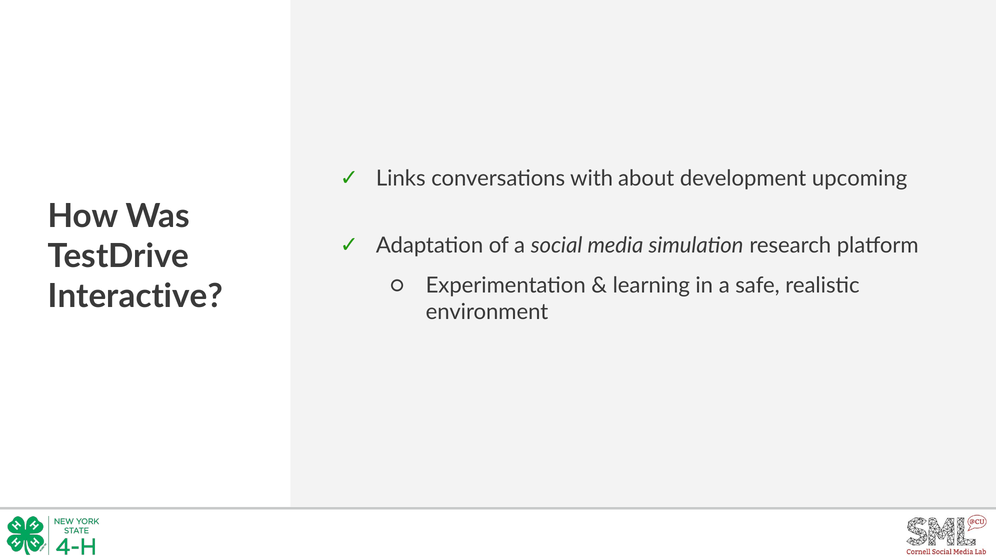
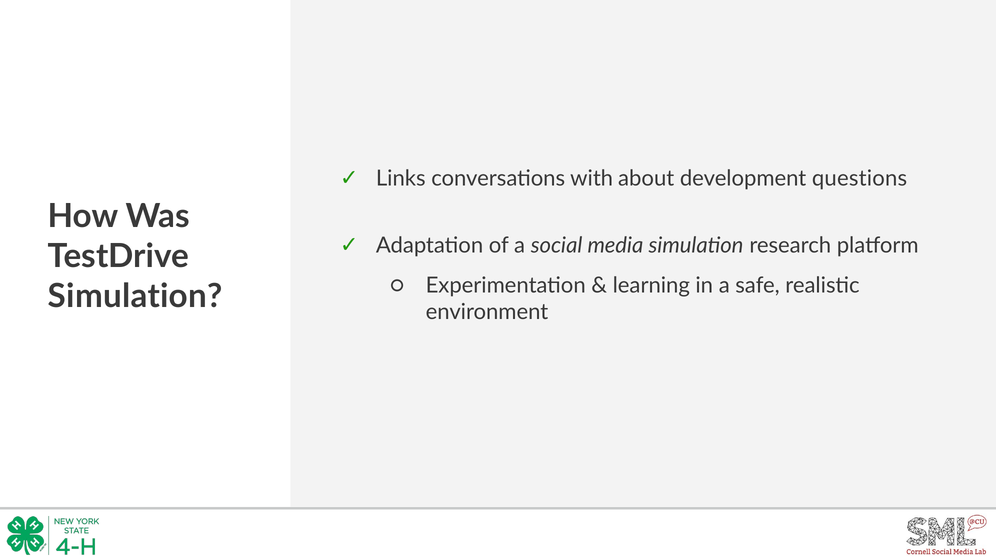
upcoming: upcoming -> questions (860, 178)
Interactive: Interactive -> Simulation (135, 296)
